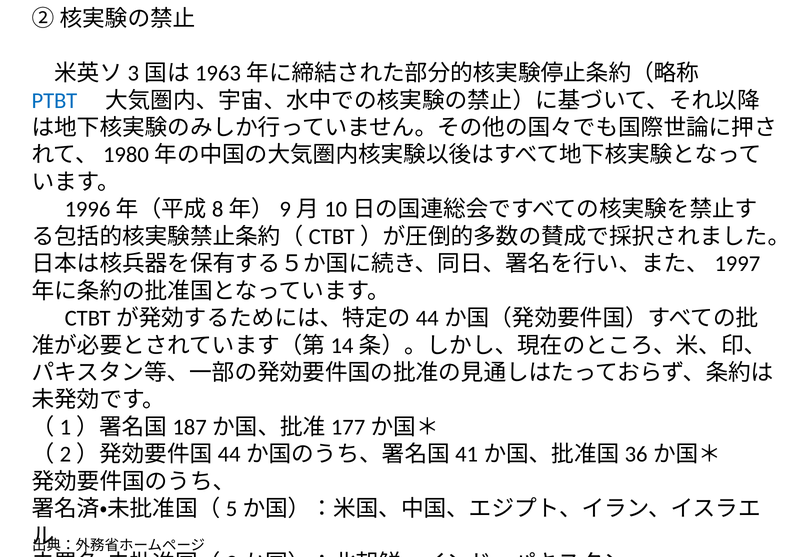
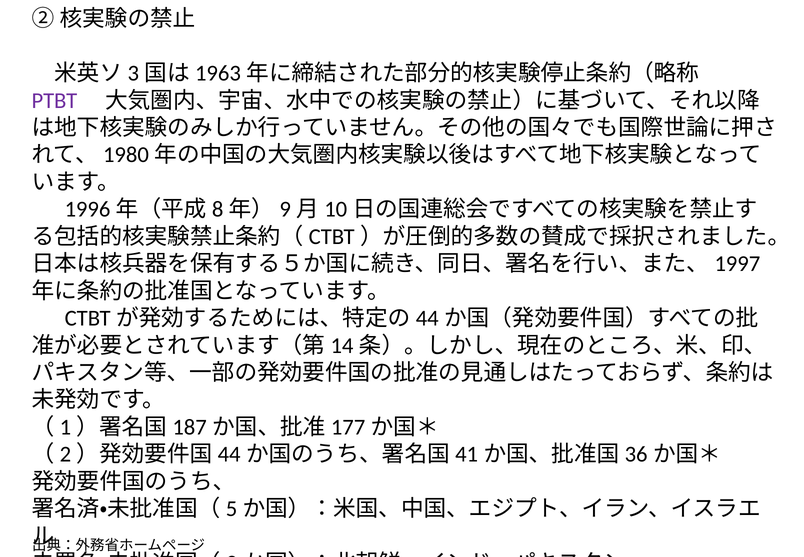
PTBT colour: blue -> purple (54, 100)
